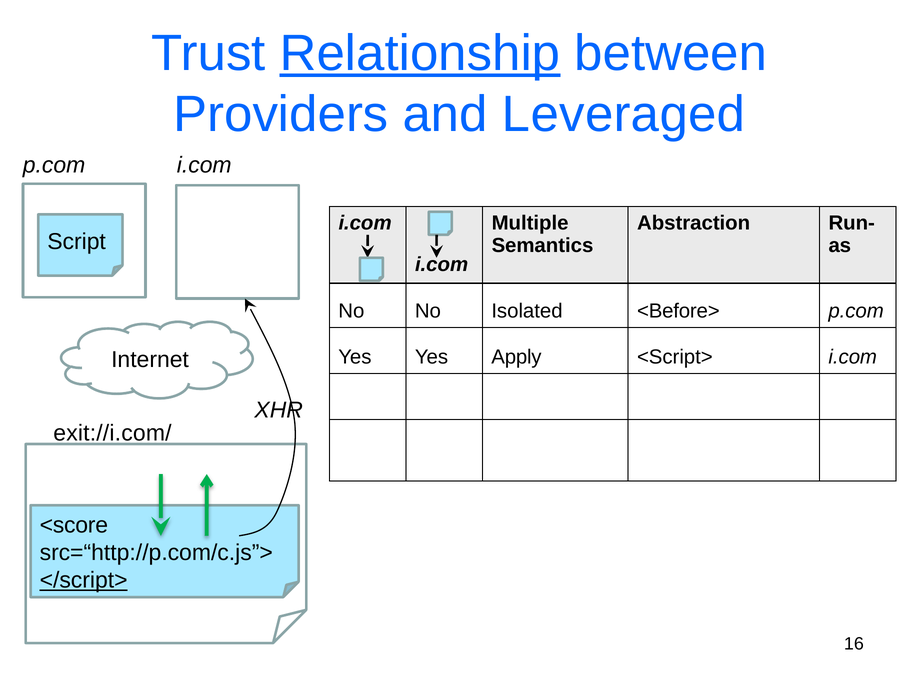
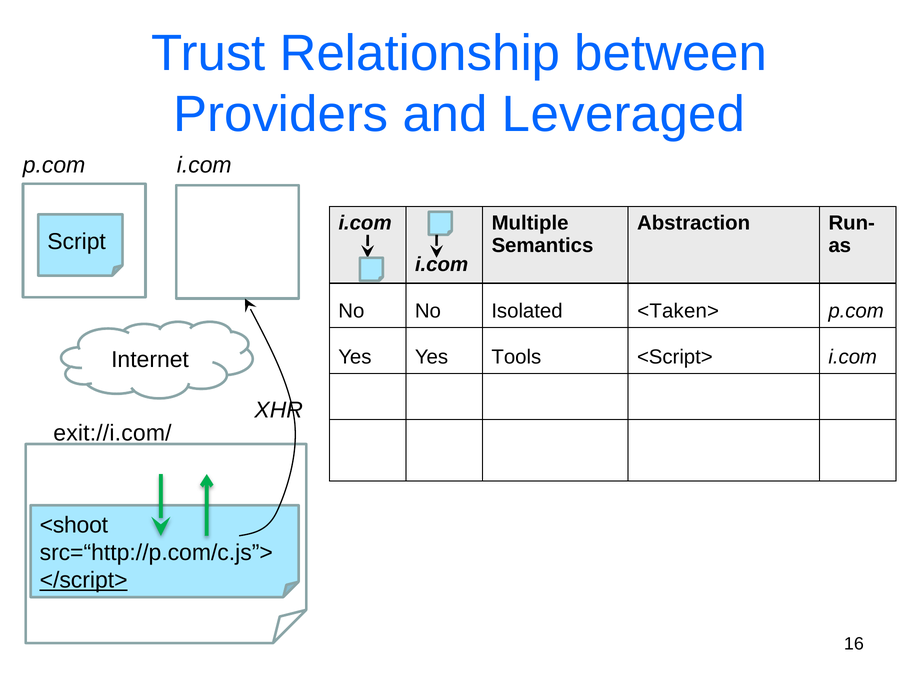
Relationship underline: present -> none (420, 53)
<Before>: <Before> -> <Taken> (678, 311)
Apply: Apply -> Tools (516, 357)
<score: <score -> <shoot (74, 525)
